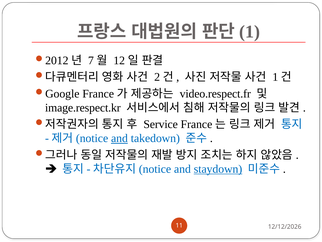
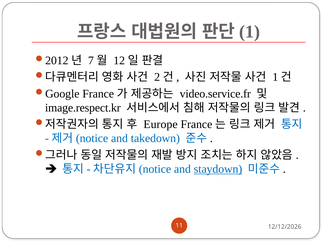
video.respect.fr: video.respect.fr -> video.service.fr (215, 94)
Service: Service -> Europe (161, 124)
and underline: present -> none (119, 138)
